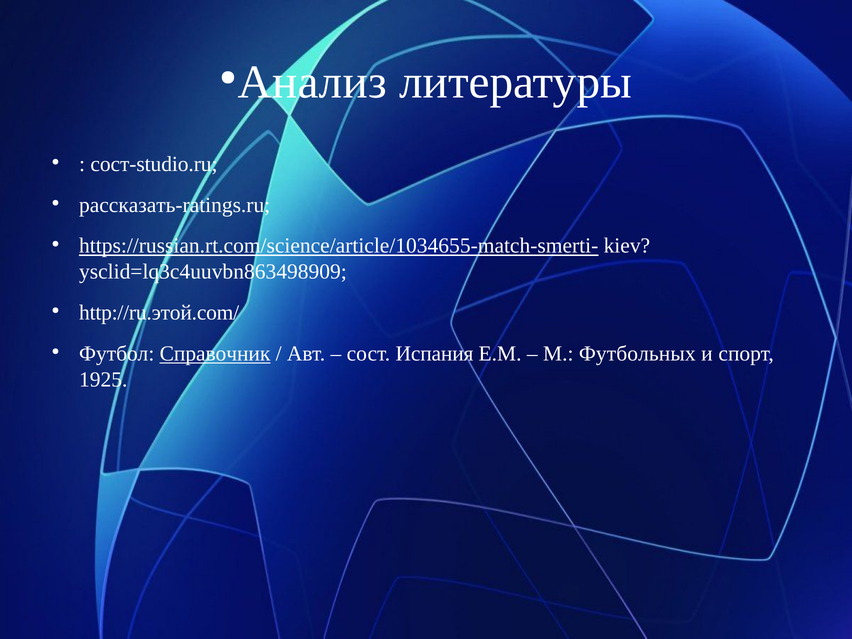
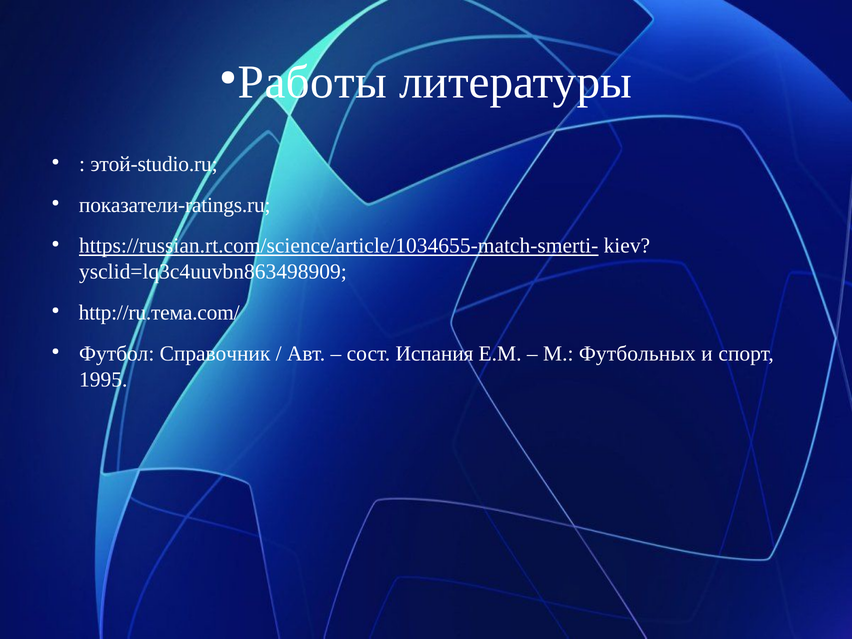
Анализ: Анализ -> Работы (312, 82)
сост-studio.ru: сост-studio.ru -> этой-studio.ru (154, 164)
рассказать-ratings.ru: рассказать-ratings.ru -> показатели-ratings.ru (175, 205)
http://ru.этой.com/: http://ru.этой.com/ -> http://ru.тема.com/ (159, 313)
Справочник underline: present -> none (215, 354)
1925: 1925 -> 1995 (103, 379)
